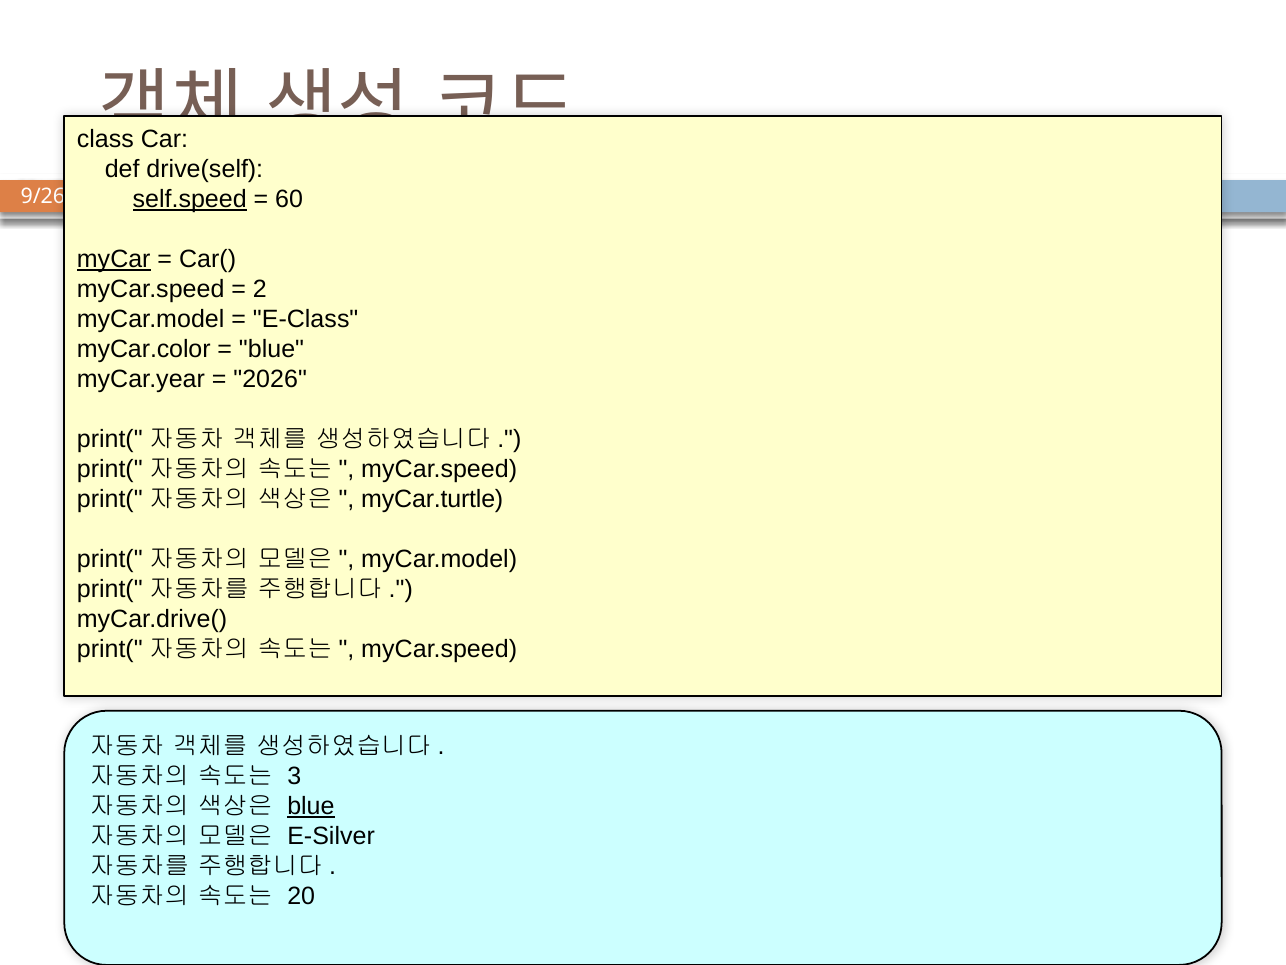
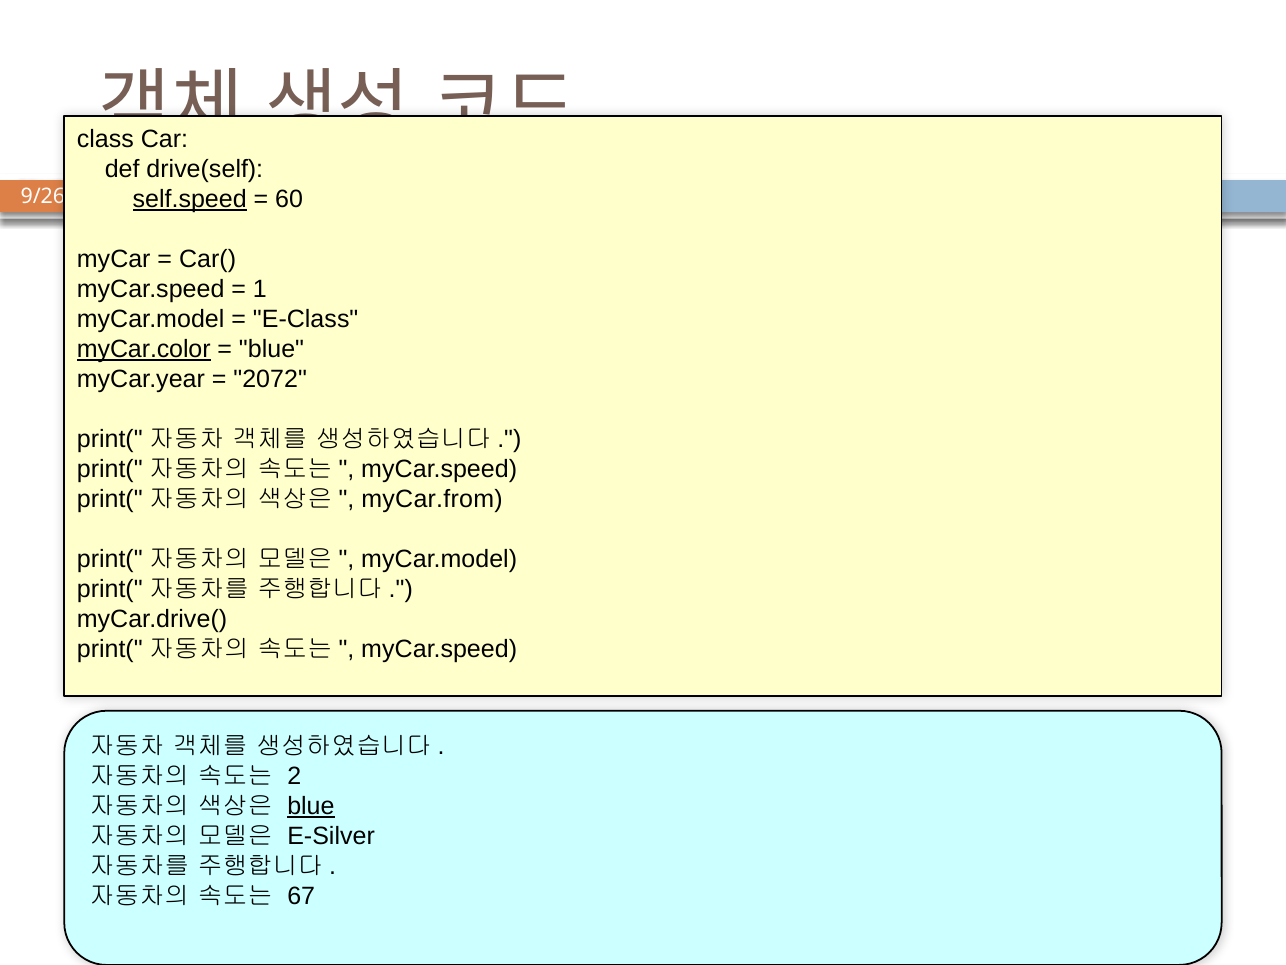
myCar underline: present -> none (114, 259)
2: 2 -> 1 (260, 289)
myCar.color underline: none -> present (144, 349)
2026: 2026 -> 2072 (270, 379)
myCar.turtle: myCar.turtle -> myCar.from (432, 499)
3: 3 -> 2 (294, 776)
20: 20 -> 67 (301, 896)
